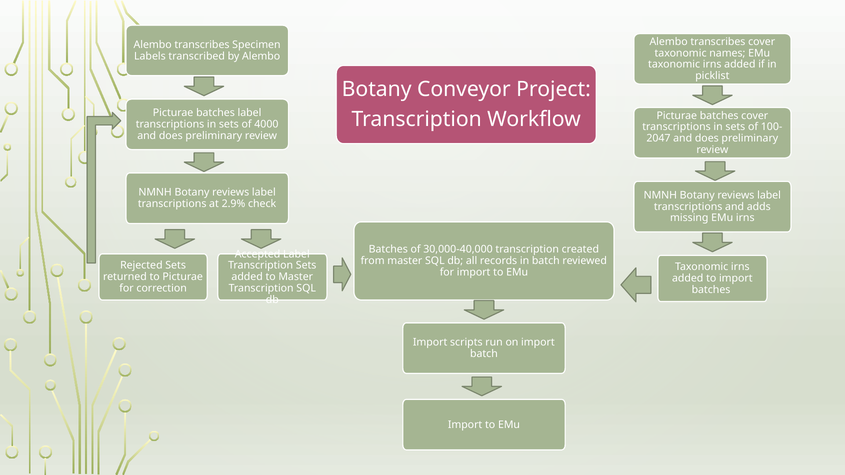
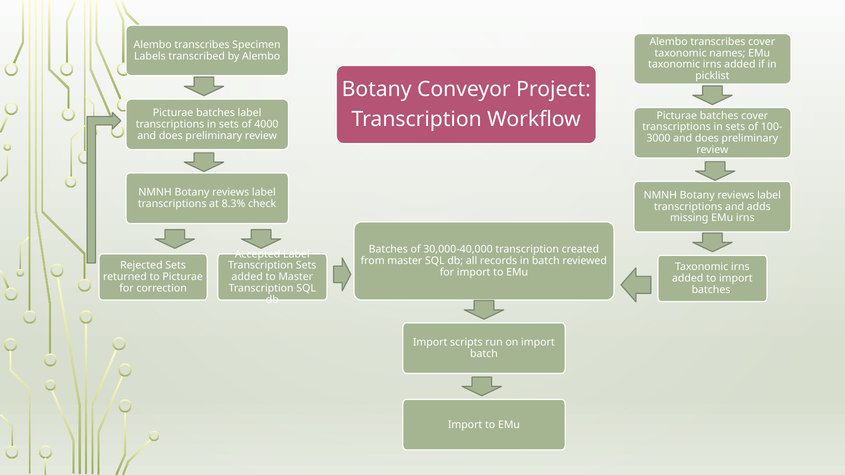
2047: 2047 -> 3000 (658, 138)
2.9%: 2.9% -> 8.3% (233, 204)
